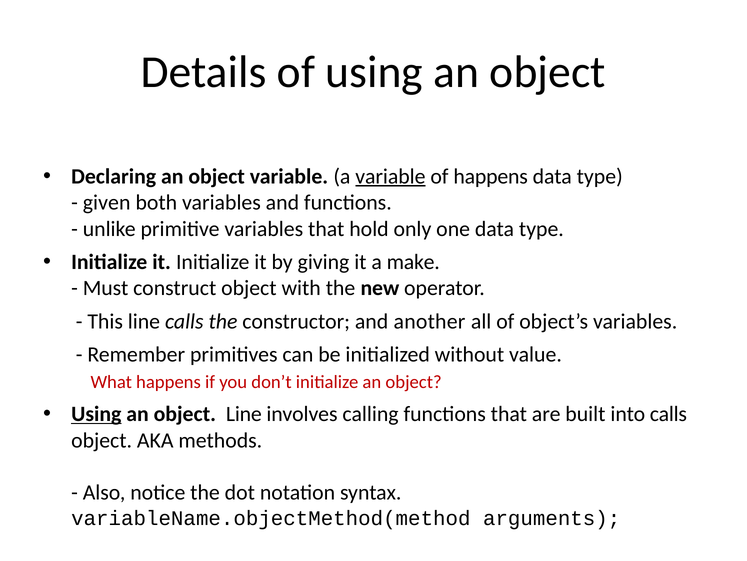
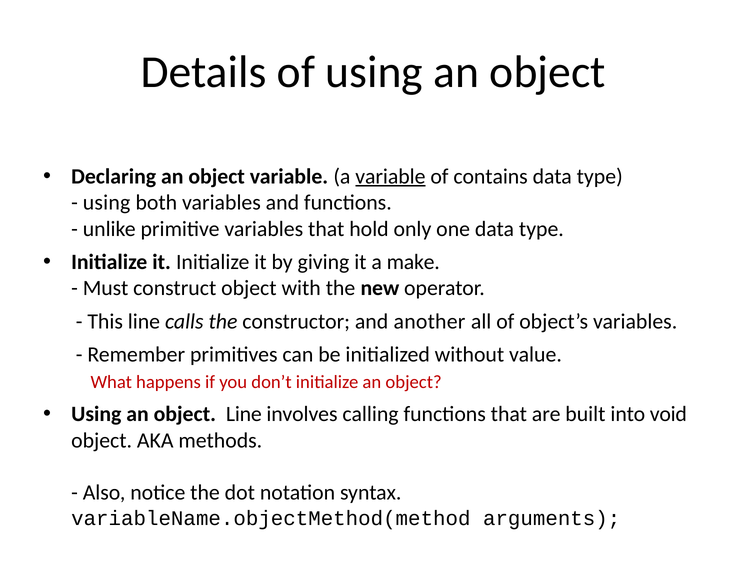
of happens: happens -> contains (491, 176)
given: given -> using (107, 202)
Using underline: present -> none (96, 414)
into calls: calls -> void (668, 414)
